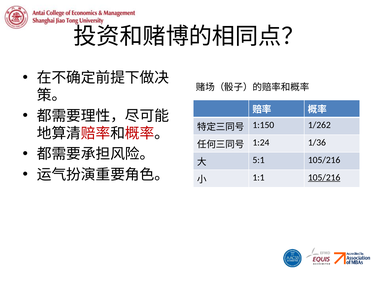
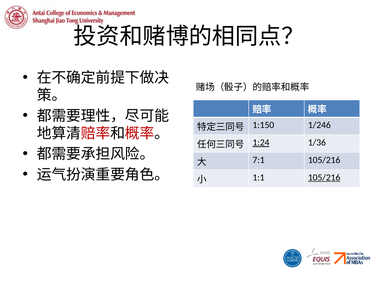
1/262: 1/262 -> 1/246 (319, 125)
1:24 underline: none -> present (261, 143)
5:1: 5:1 -> 7:1 (259, 160)
